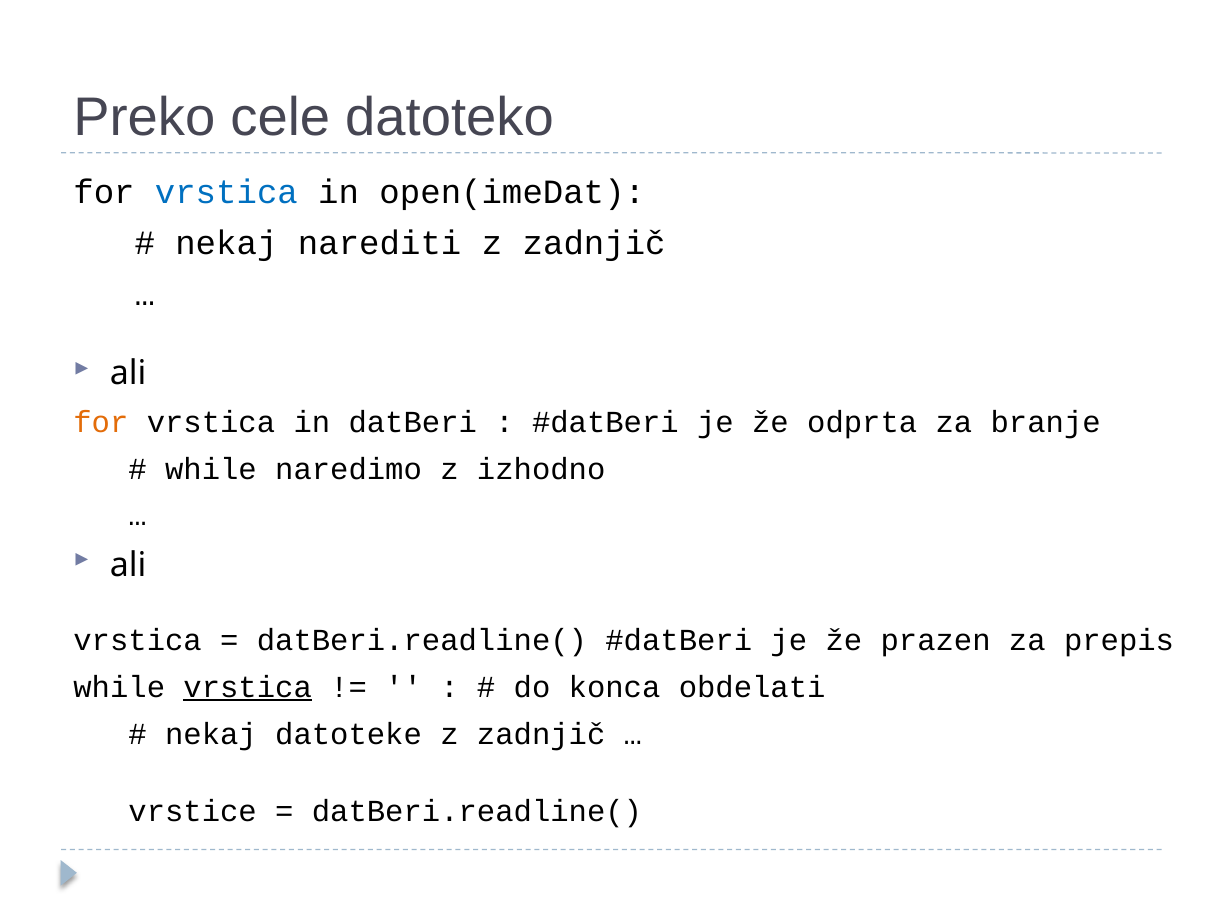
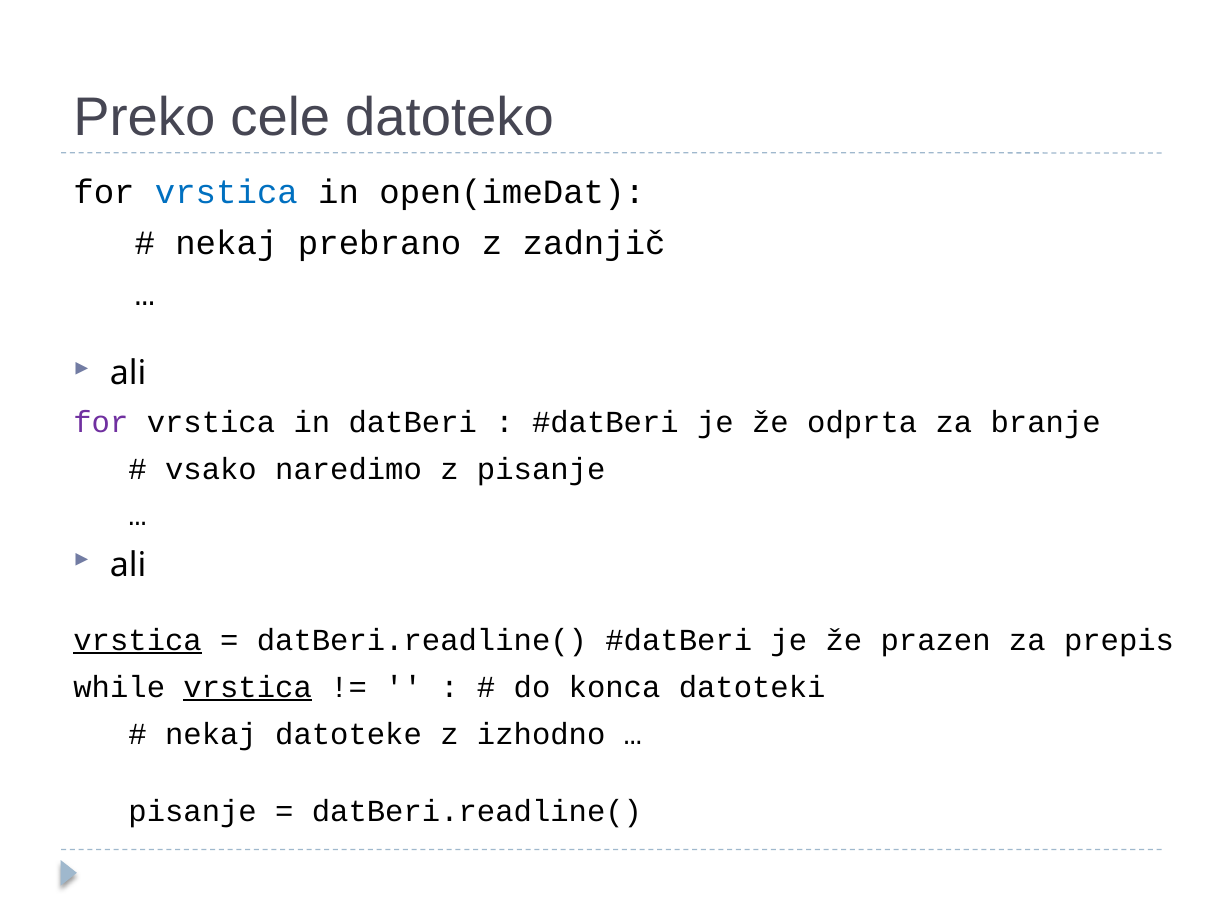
narediti: narediti -> prebrano (380, 243)
for colour: orange -> purple (101, 422)
while: while -> vsako (211, 469)
z izhodno: izhodno -> pisanje (541, 469)
vrstica underline: none -> present (138, 640)
obdelati: obdelati -> datoteki (752, 687)
zadnjič: zadnjič -> izhodno (541, 734)
vrstice: vrstice -> pisanje (193, 812)
